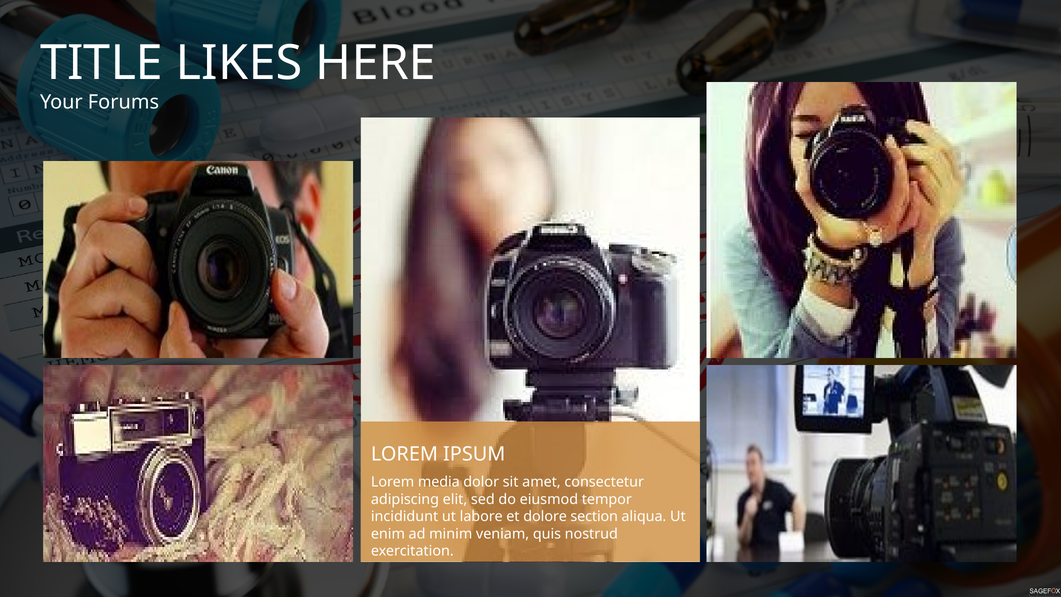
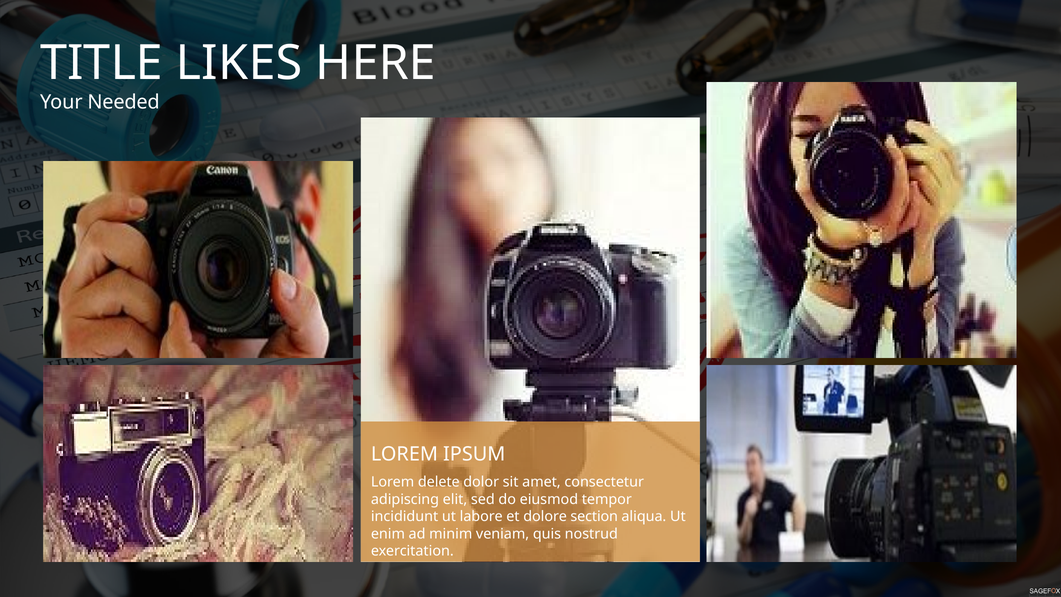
Forums: Forums -> Needed (124, 102)
media: media -> delete (439, 482)
